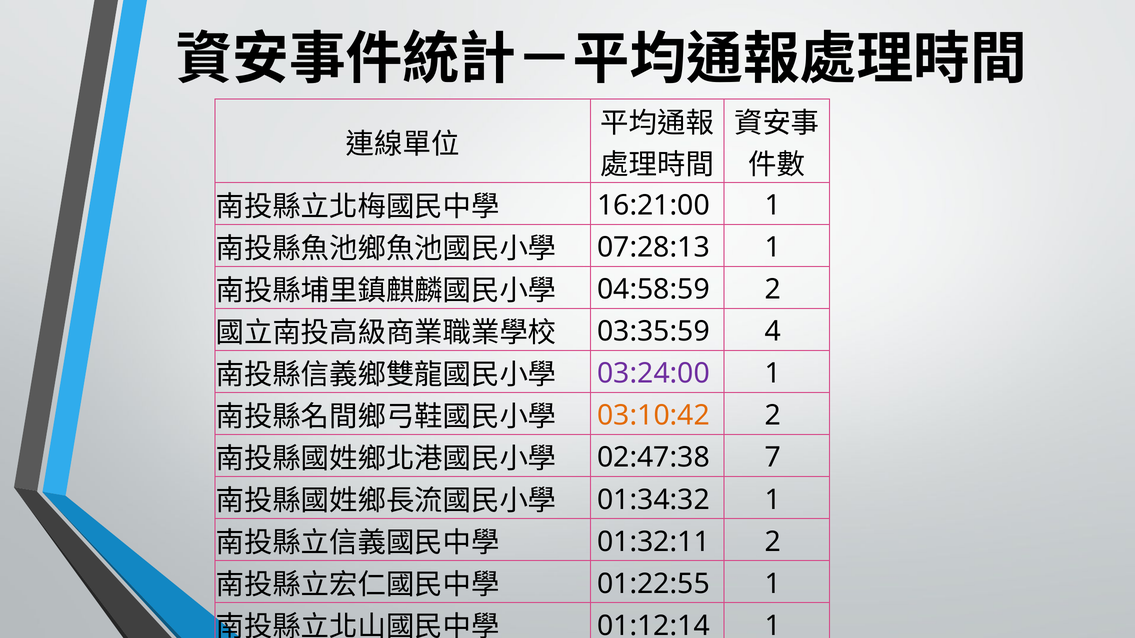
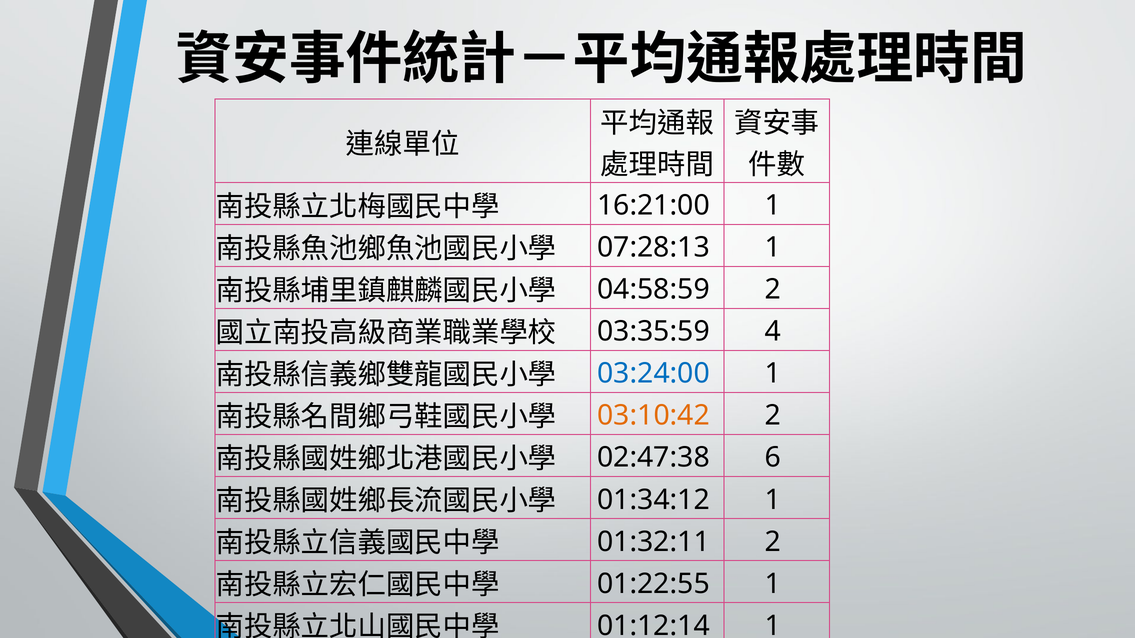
03:24:00 colour: purple -> blue (654, 374)
7: 7 -> 6 (773, 458)
01:34:32: 01:34:32 -> 01:34:12 (654, 500)
